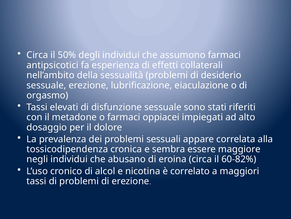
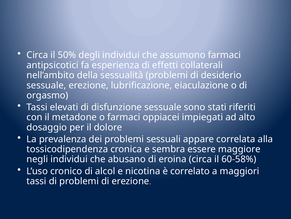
60-82%: 60-82% -> 60-58% (239, 159)
